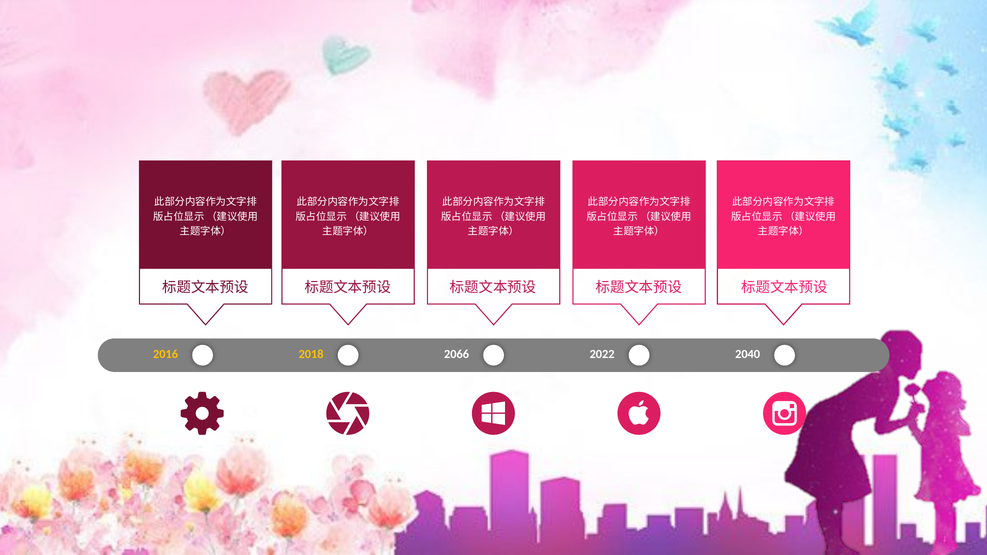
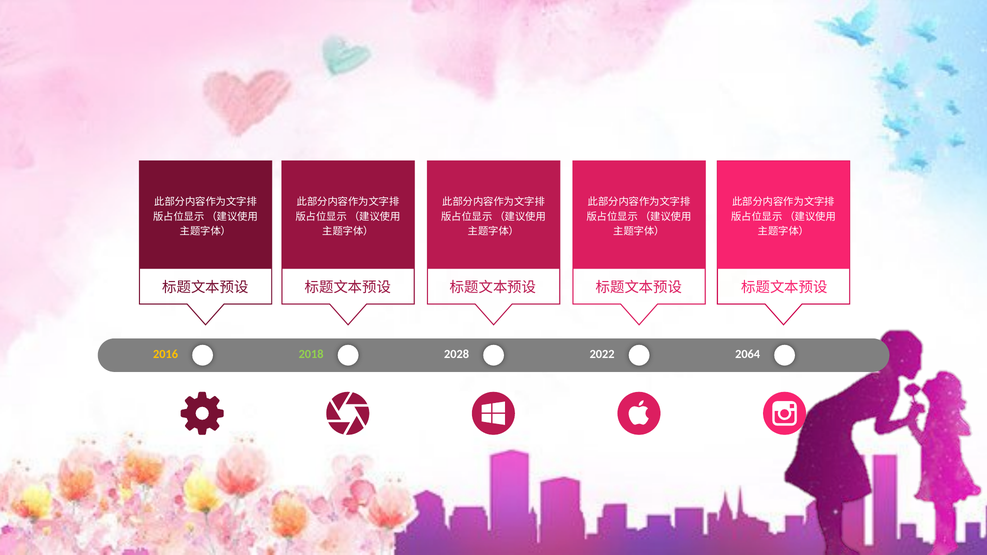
2018 colour: yellow -> light green (311, 354)
2066: 2066 -> 2028 (457, 354)
2040: 2040 -> 2064 (748, 354)
